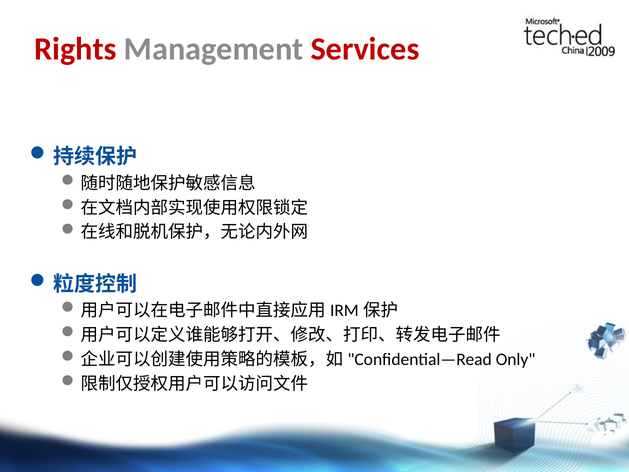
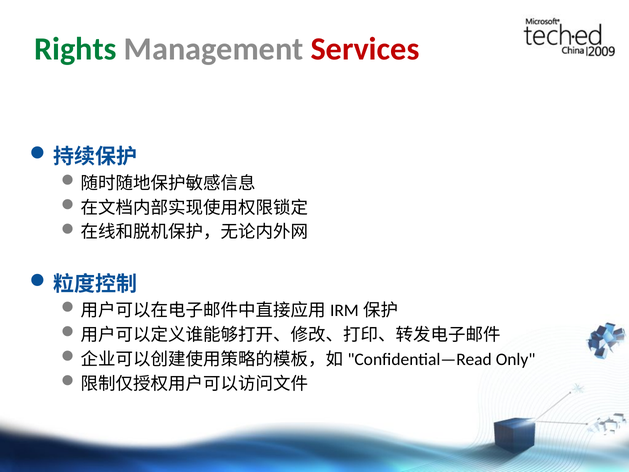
Rights colour: red -> green (75, 49)
